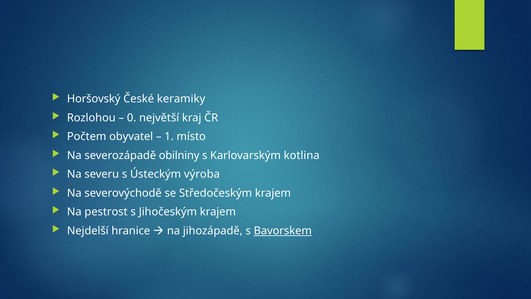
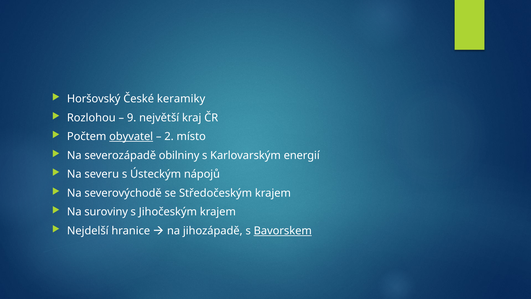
0: 0 -> 9 (132, 118)
obyvatel underline: none -> present (131, 136)
1: 1 -> 2 (169, 136)
kotlina: kotlina -> energií (302, 155)
výroba: výroba -> nápojů (202, 174)
pestrost: pestrost -> suroviny (106, 212)
